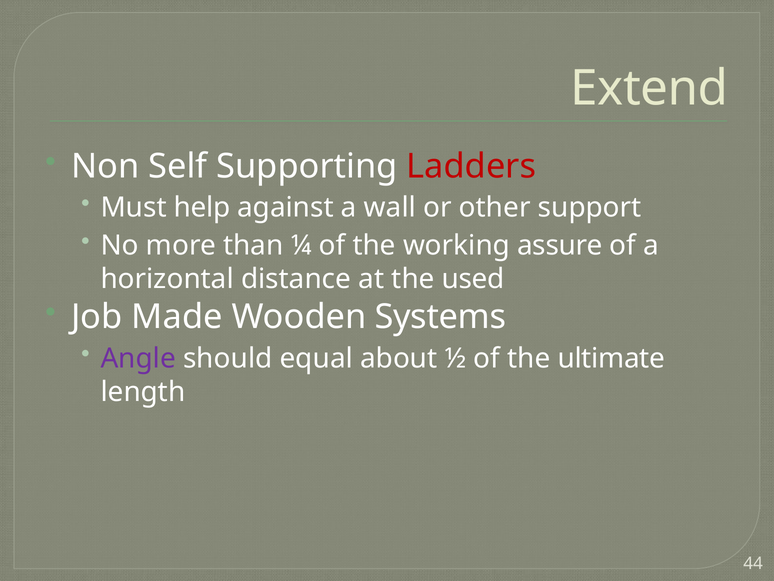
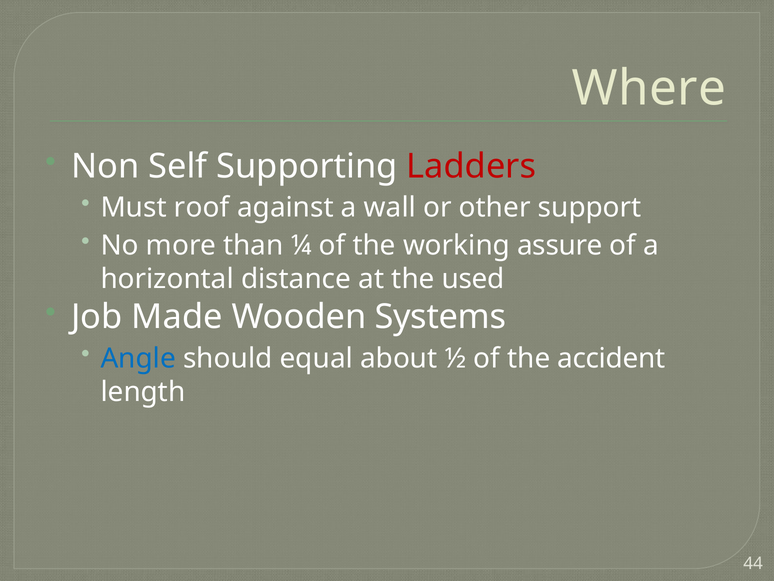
Extend: Extend -> Where (649, 88)
help: help -> roof (202, 208)
Angle colour: purple -> blue (138, 358)
ultimate: ultimate -> accident (611, 358)
